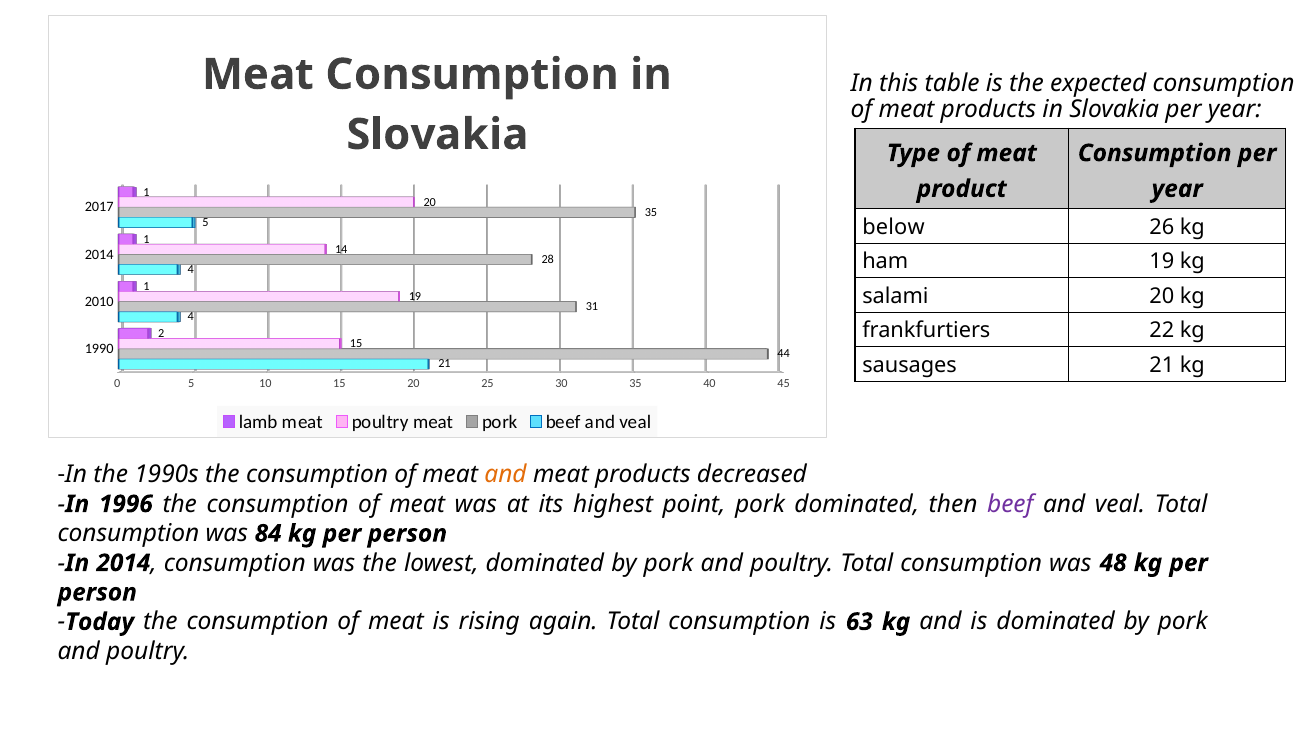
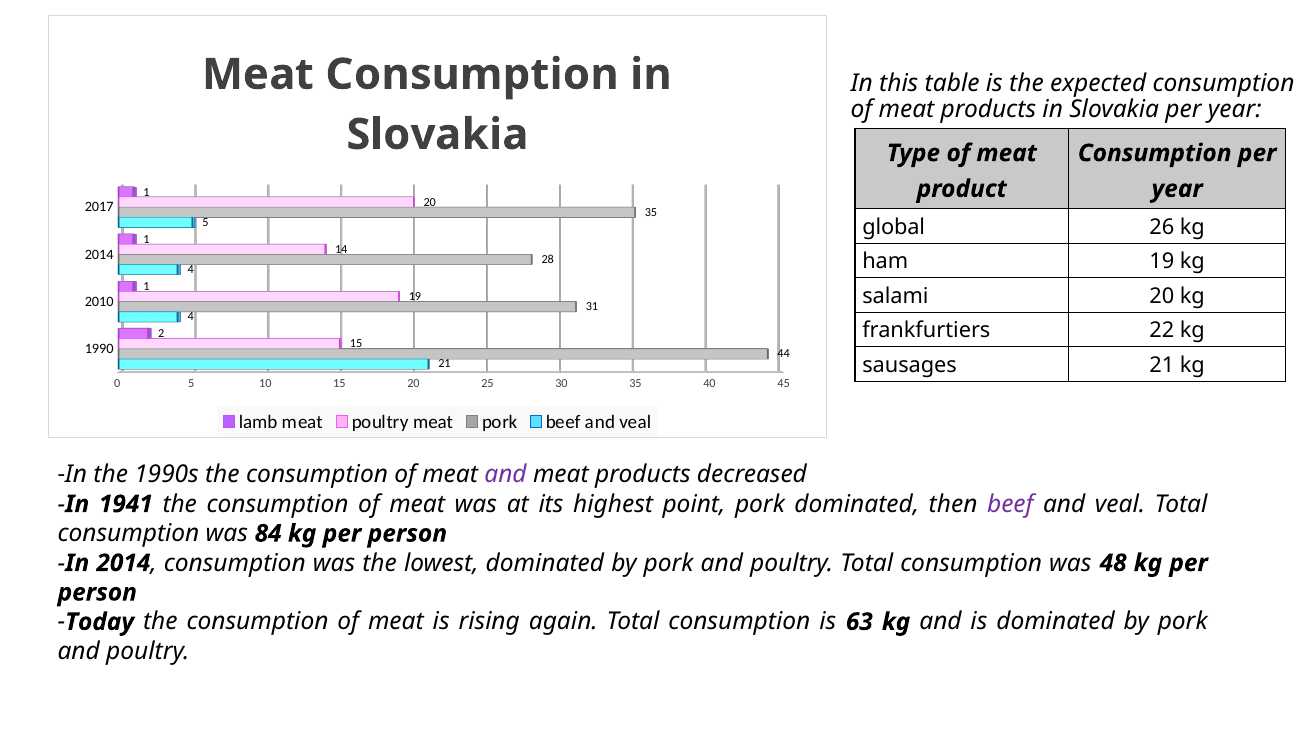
below: below -> global (894, 227)
and colour: orange -> purple (506, 475)
1996: 1996 -> 1941 (126, 504)
